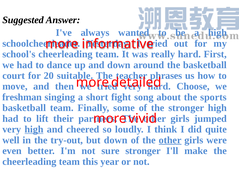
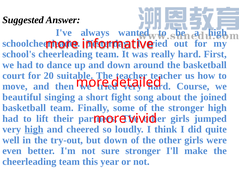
teacher phrases: phrases -> teacher (166, 76)
Choose: Choose -> Course (193, 86)
freshman: freshman -> beautiful (22, 97)
sports: sports -> joined (213, 97)
other underline: present -> none (170, 140)
